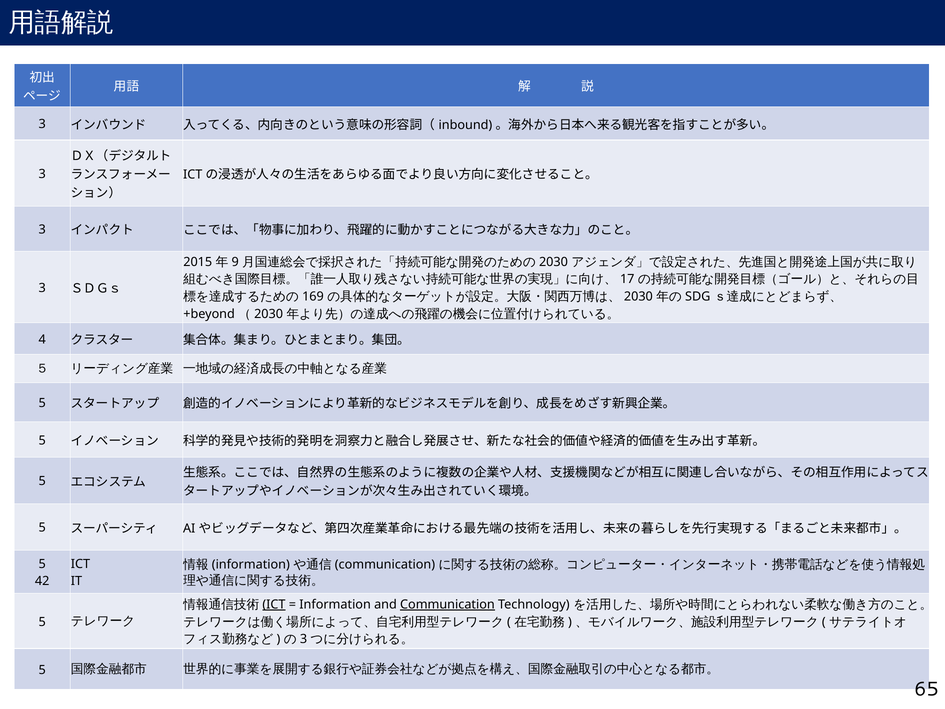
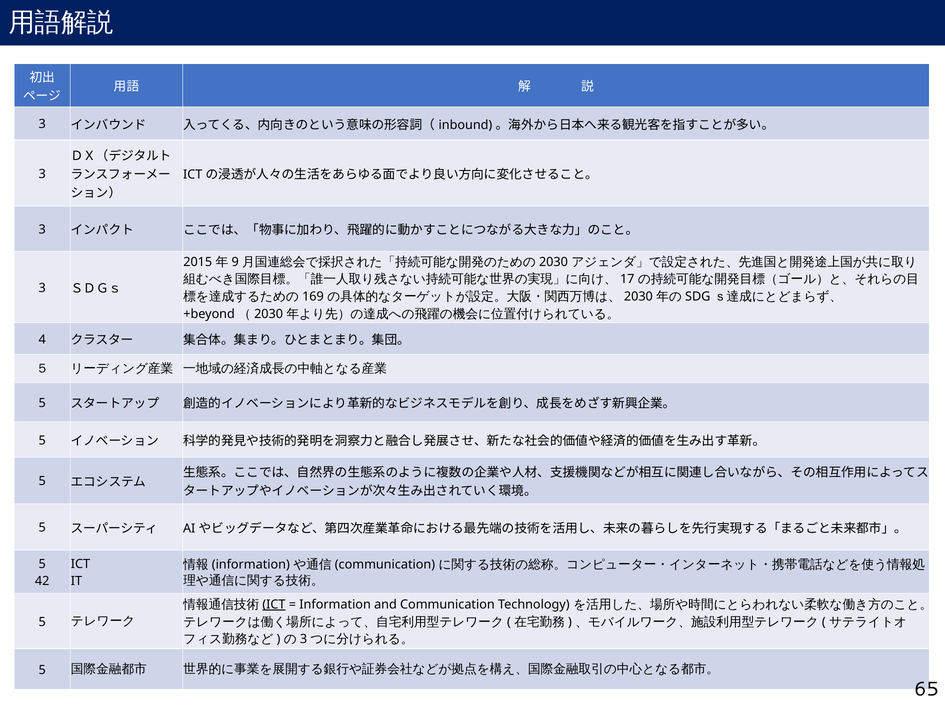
Communication underline: present -> none (447, 604)
